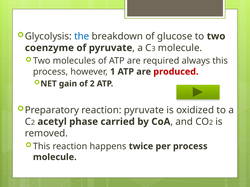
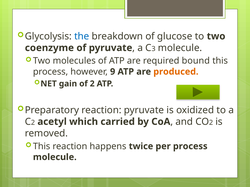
always: always -> bound (196, 61)
1: 1 -> 9 (113, 72)
produced colour: red -> orange (176, 72)
phase: phase -> which (84, 122)
